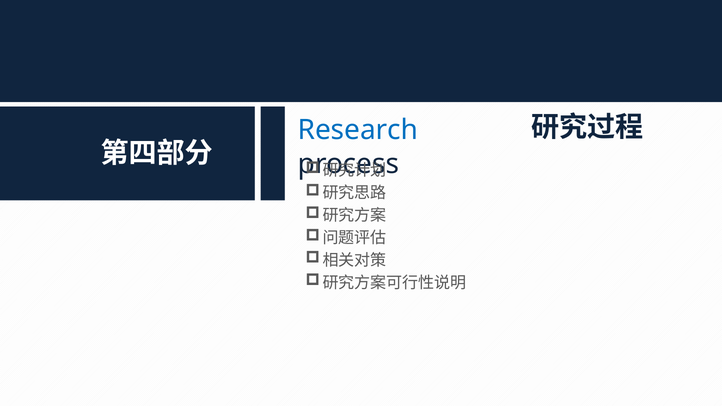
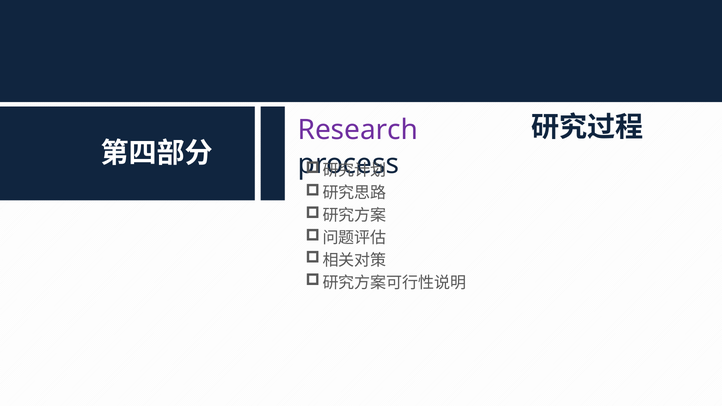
Research colour: blue -> purple (358, 130)
